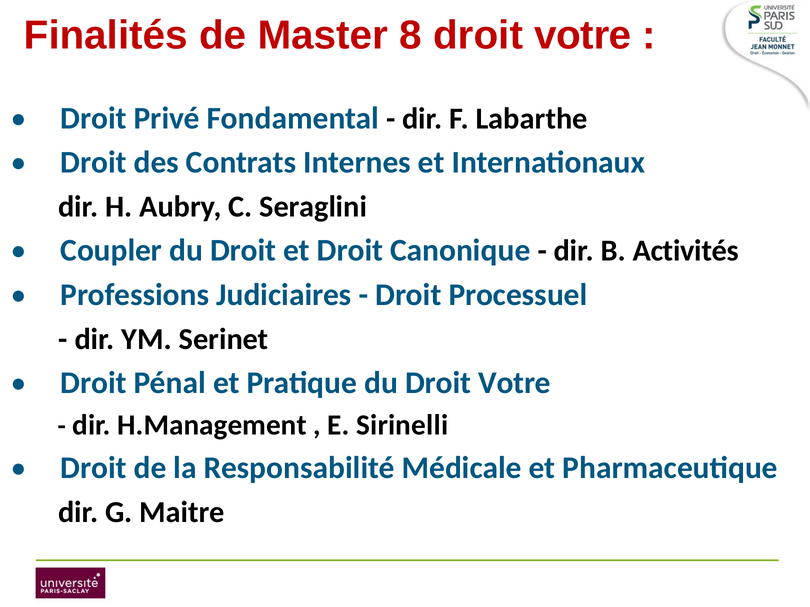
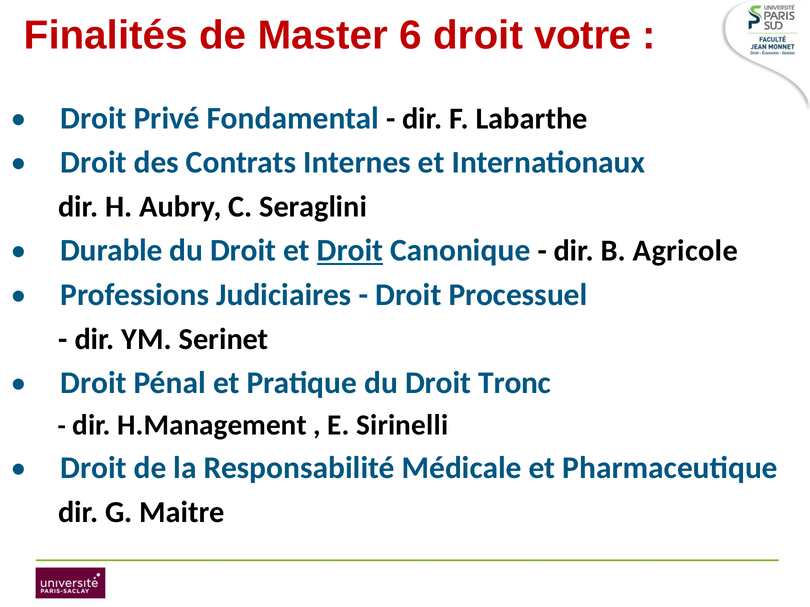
8: 8 -> 6 (411, 36)
Coupler: Coupler -> Durable (111, 251)
Droit underline: none -> present (350, 251)
Activités: Activités -> Agricole (685, 251)
du Droit Votre: Votre -> Tronc (515, 383)
